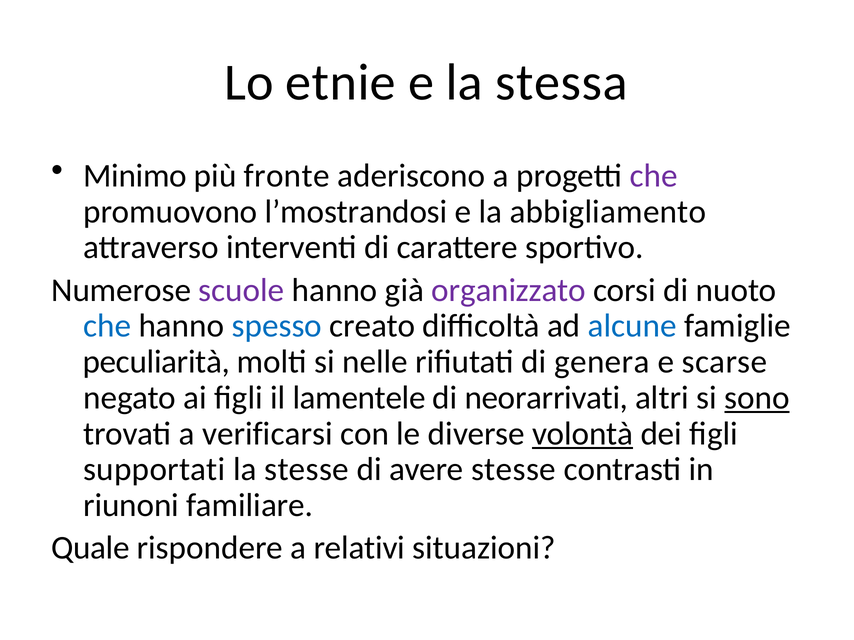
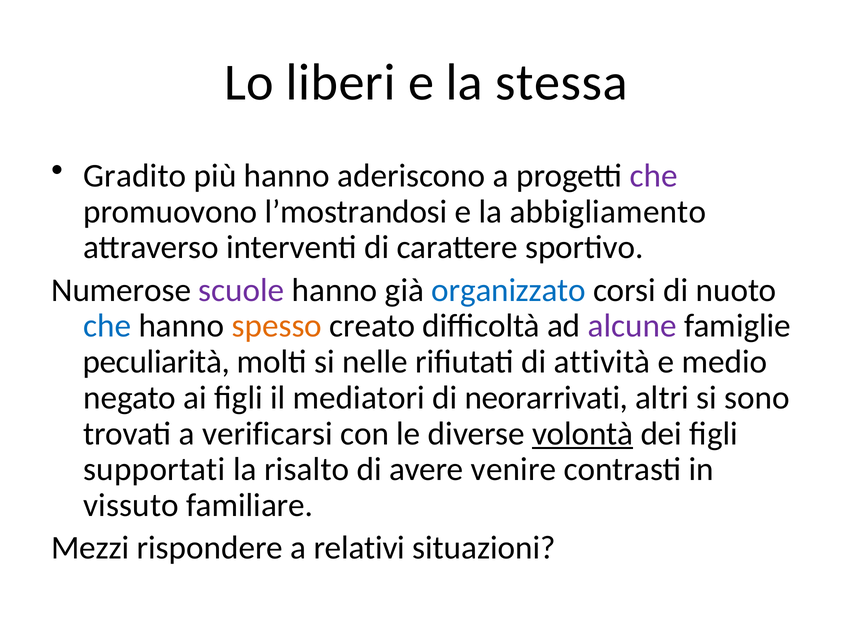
etnie: etnie -> liberi (341, 83)
Minimo: Minimo -> Gradito (135, 176)
più fronte: fronte -> hanno (287, 176)
organizzato colour: purple -> blue (509, 290)
spesso colour: blue -> orange (277, 326)
alcune colour: blue -> purple (632, 326)
genera: genera -> attività (602, 362)
scarse: scarse -> medio (725, 362)
lamentele: lamentele -> mediatori (359, 398)
sono underline: present -> none (757, 398)
la stesse: stesse -> risalto (307, 470)
avere stesse: stesse -> venire (514, 470)
riunoni: riunoni -> vissuto (131, 506)
Quale: Quale -> Mezzi (90, 548)
